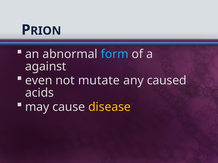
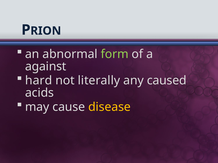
form colour: light blue -> light green (115, 54)
even: even -> hard (39, 81)
mutate: mutate -> literally (99, 81)
